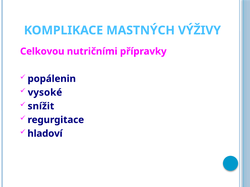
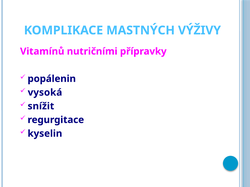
Celkovou: Celkovou -> Vitamínů (42, 51)
vysoké: vysoké -> vysoká (45, 93)
hladoví: hladoví -> kyselin (45, 134)
